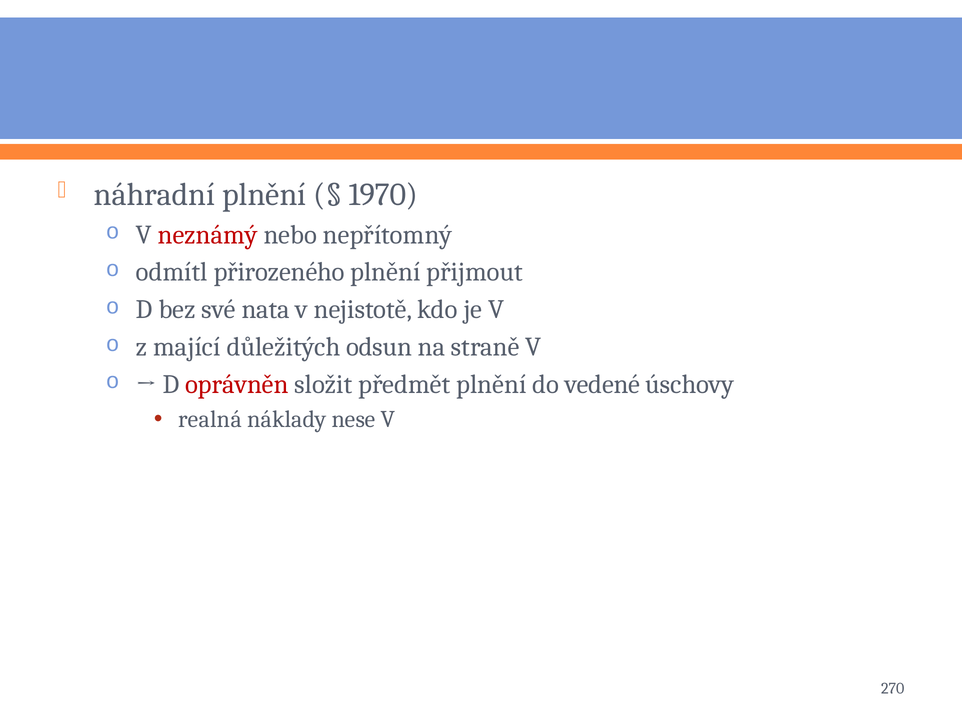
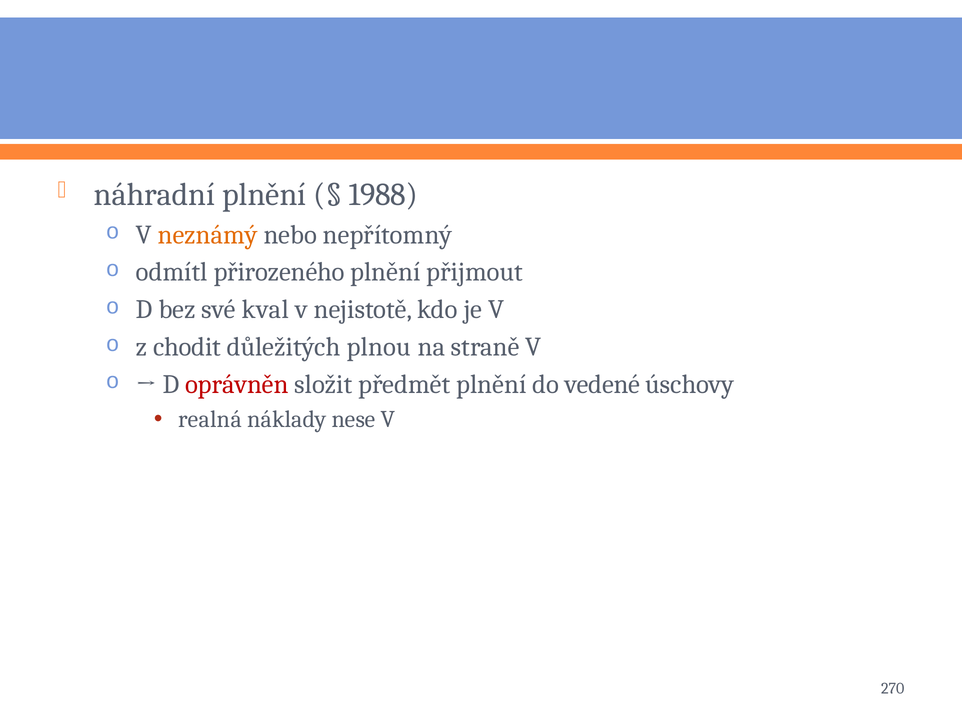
1970: 1970 -> 1988 (383, 195)
neznámý colour: red -> orange (208, 235)
nata: nata -> kval (265, 310)
mající: mající -> chodit (187, 347)
odsun: odsun -> plnou (379, 347)
